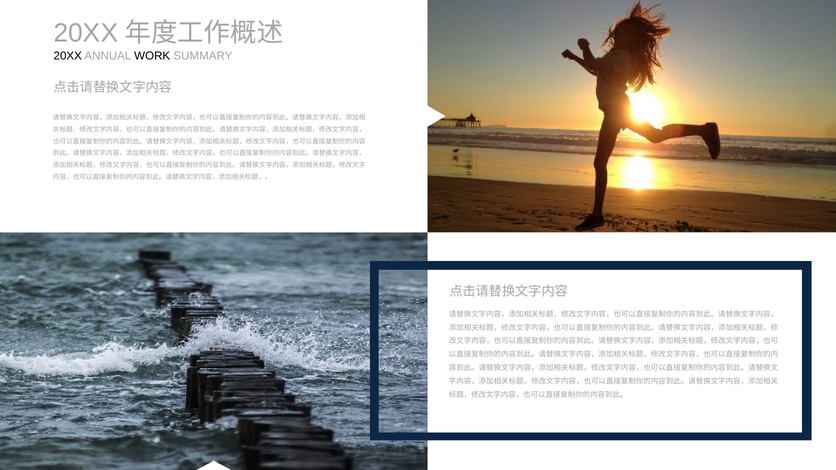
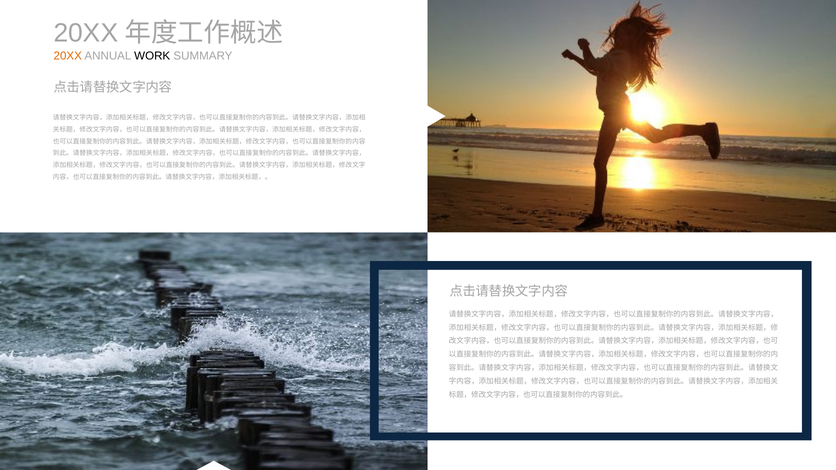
20XX colour: black -> orange (68, 56)
